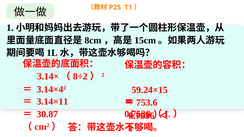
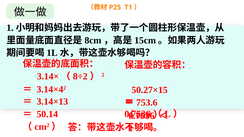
59.24×15: 59.24×15 -> 50.27×15 (150, 90)
3.14×11: 3.14×11 -> 3.14×13 (52, 102)
30.87: 30.87 -> 50.14 (47, 114)
